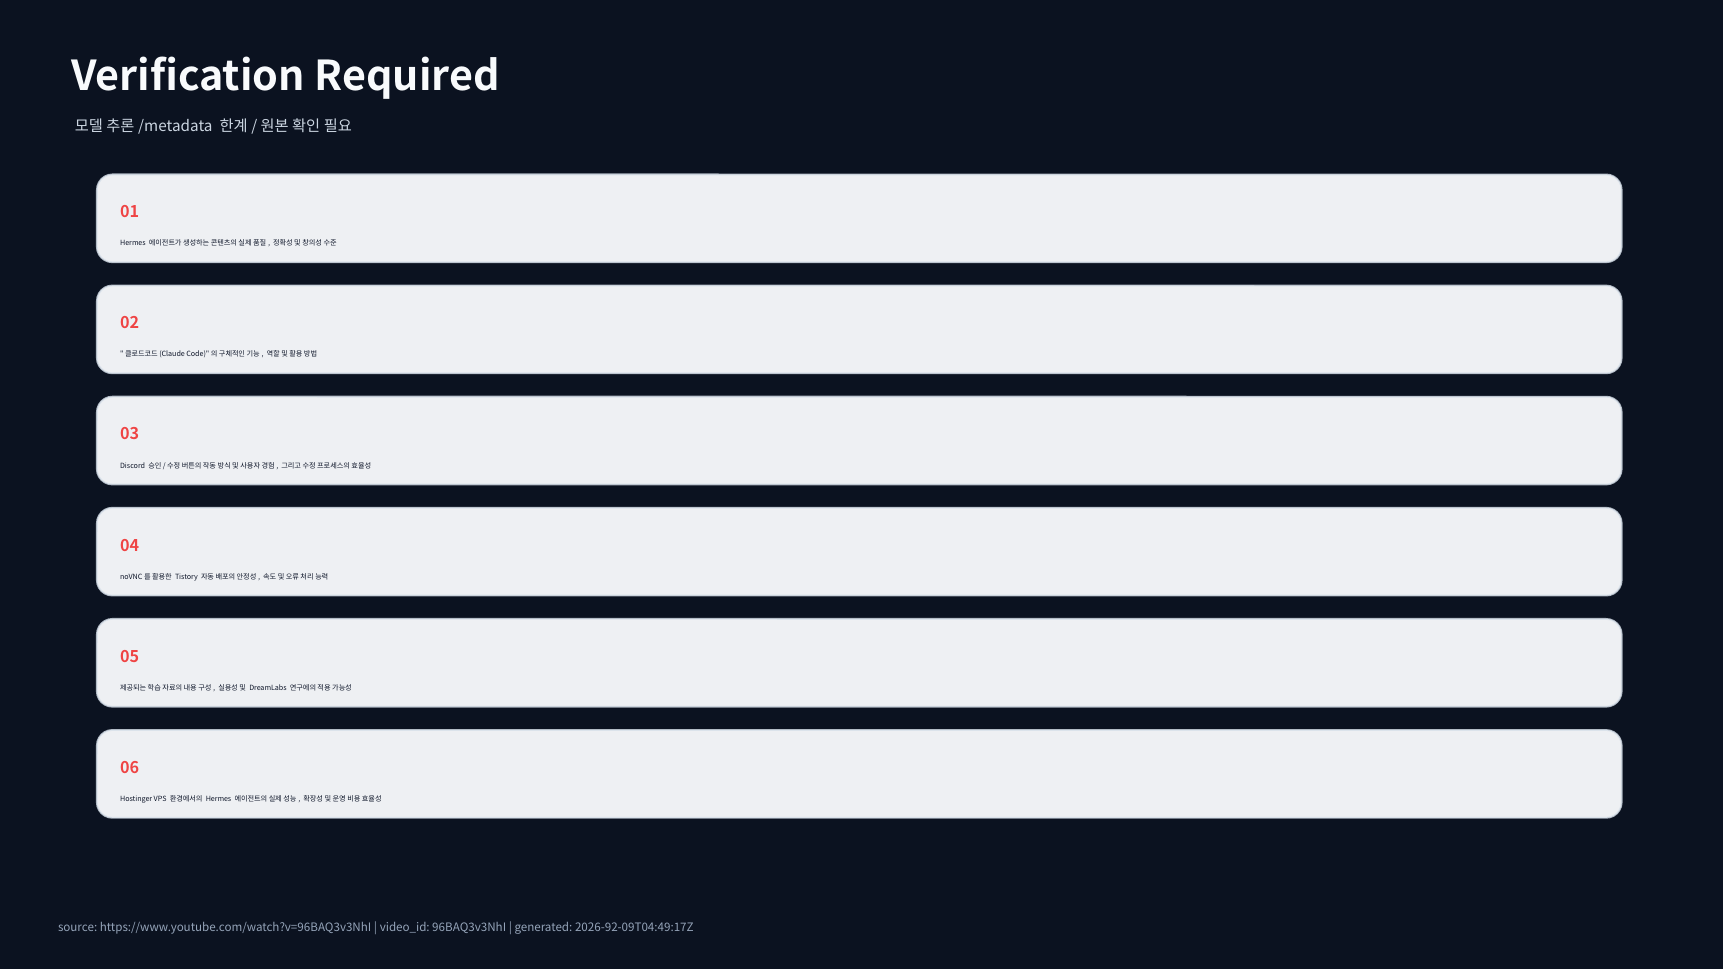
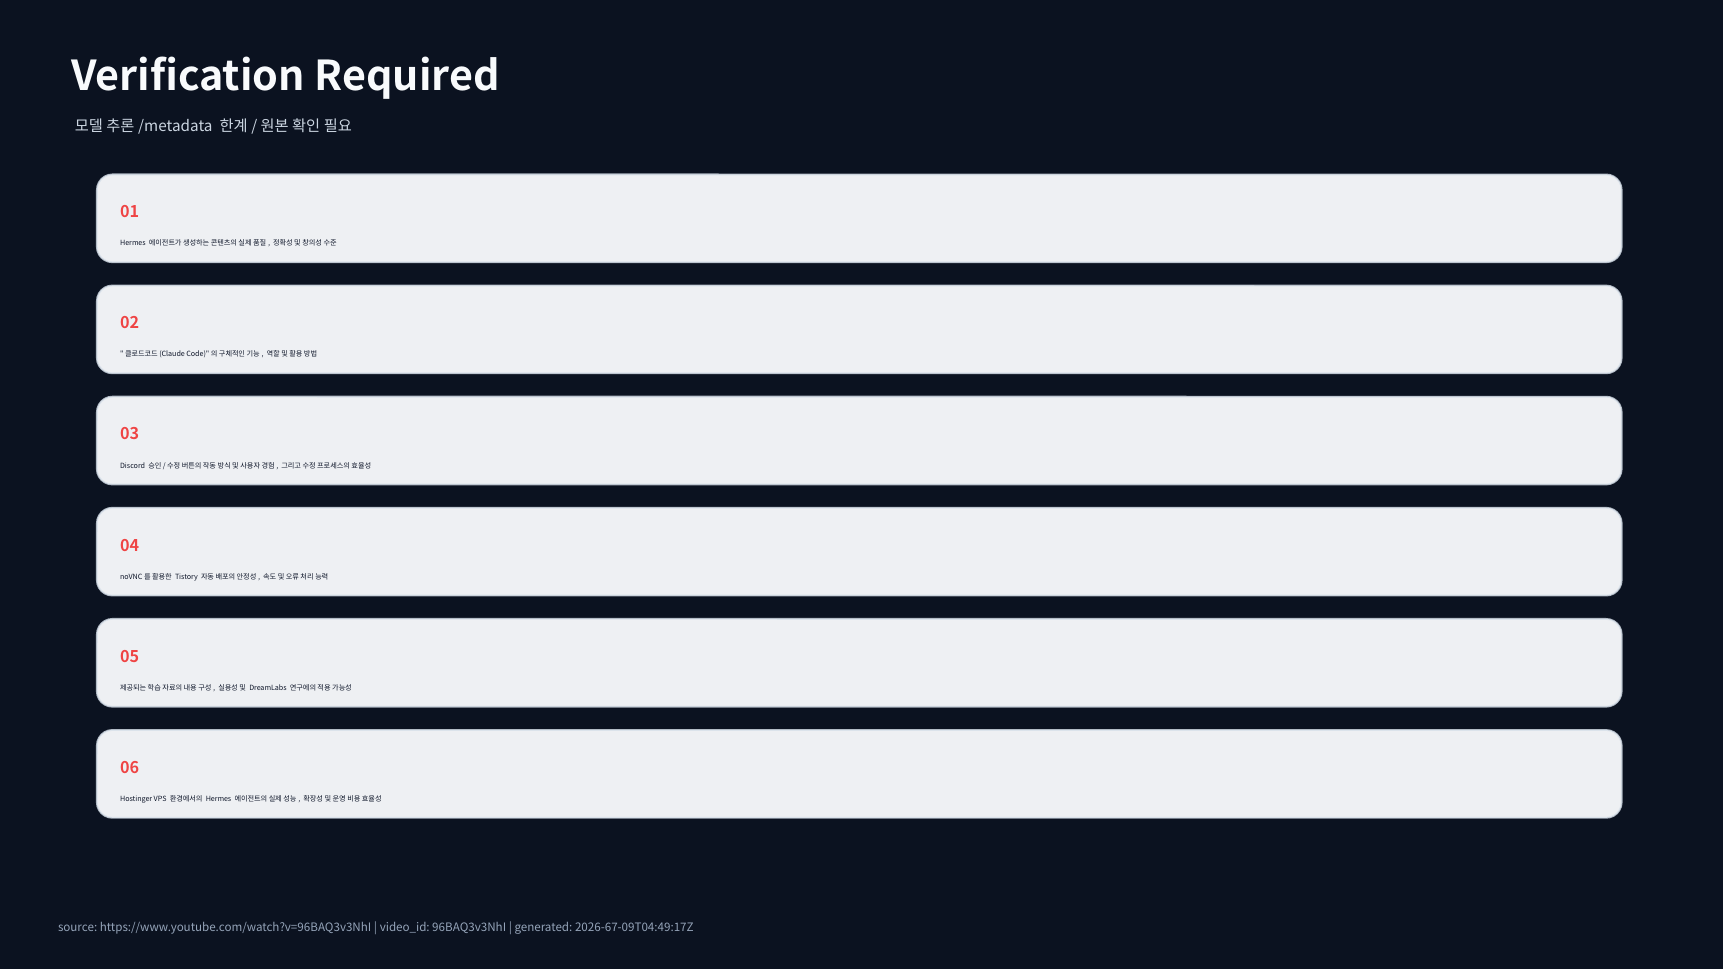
2026-92-09T04:49:17Z: 2026-92-09T04:49:17Z -> 2026-67-09T04:49:17Z (634, 928)
